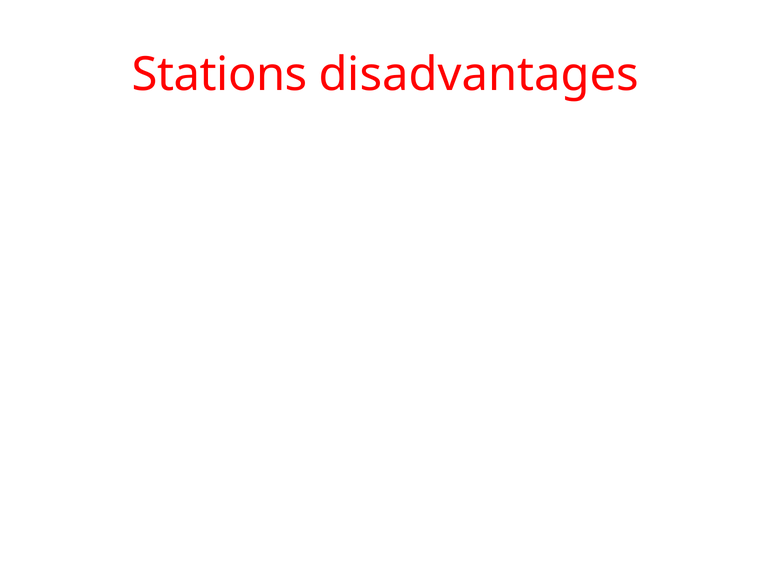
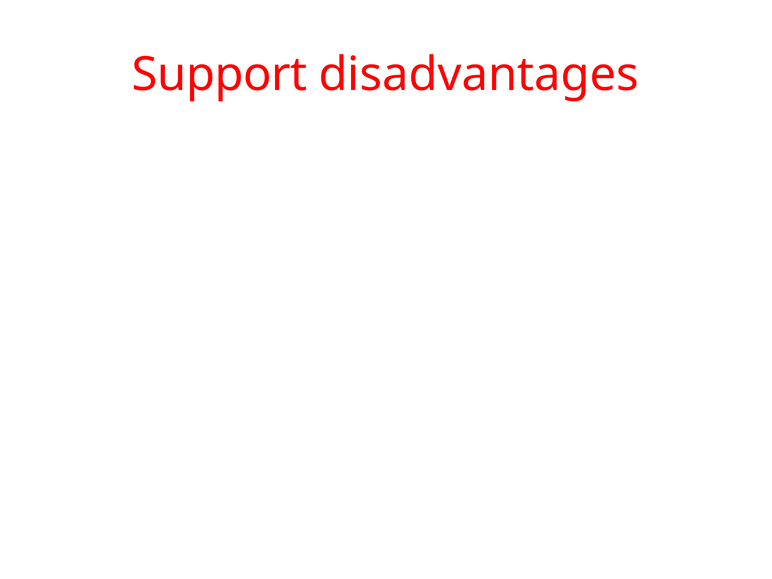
Stations: Stations -> Support (220, 75)
